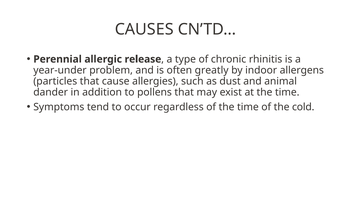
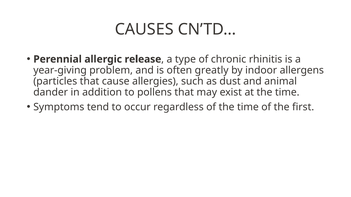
year-under: year-under -> year-giving (60, 70)
cold: cold -> first (303, 107)
